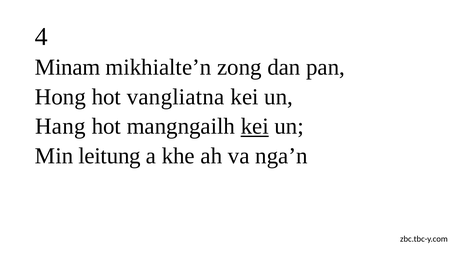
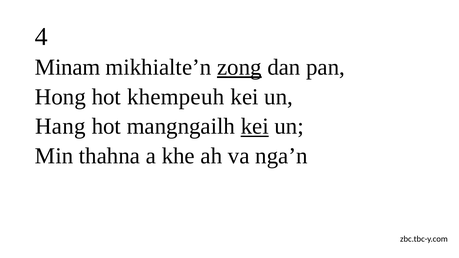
zong underline: none -> present (239, 67)
vangliatna: vangliatna -> khempeuh (176, 97)
leitung: leitung -> thahna (109, 156)
